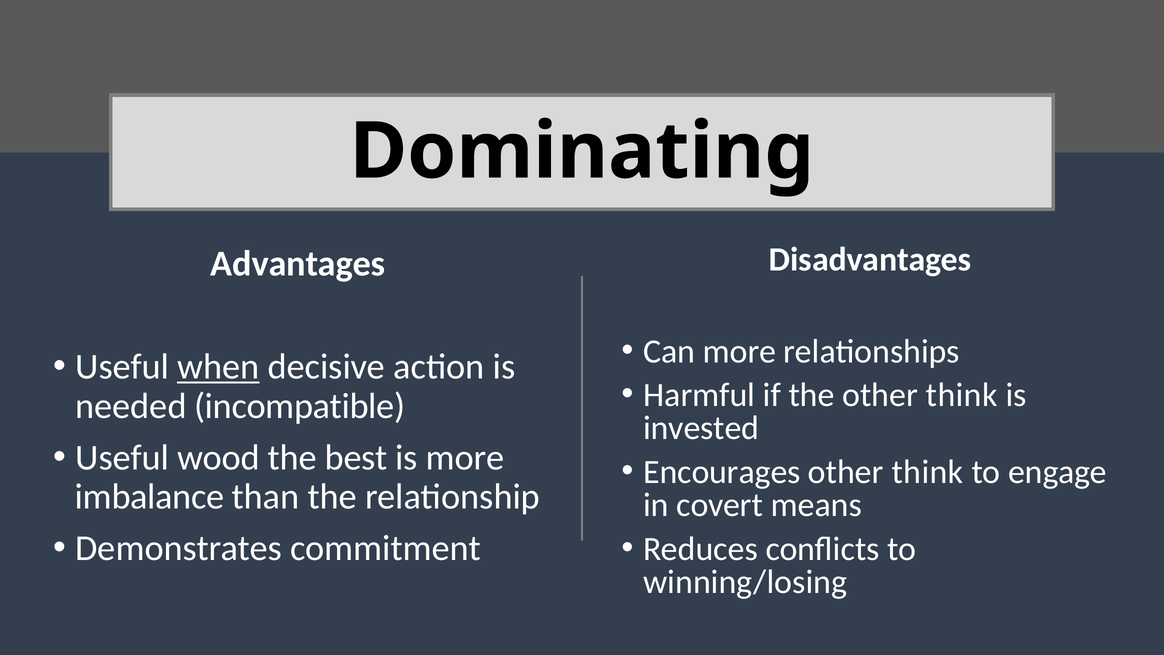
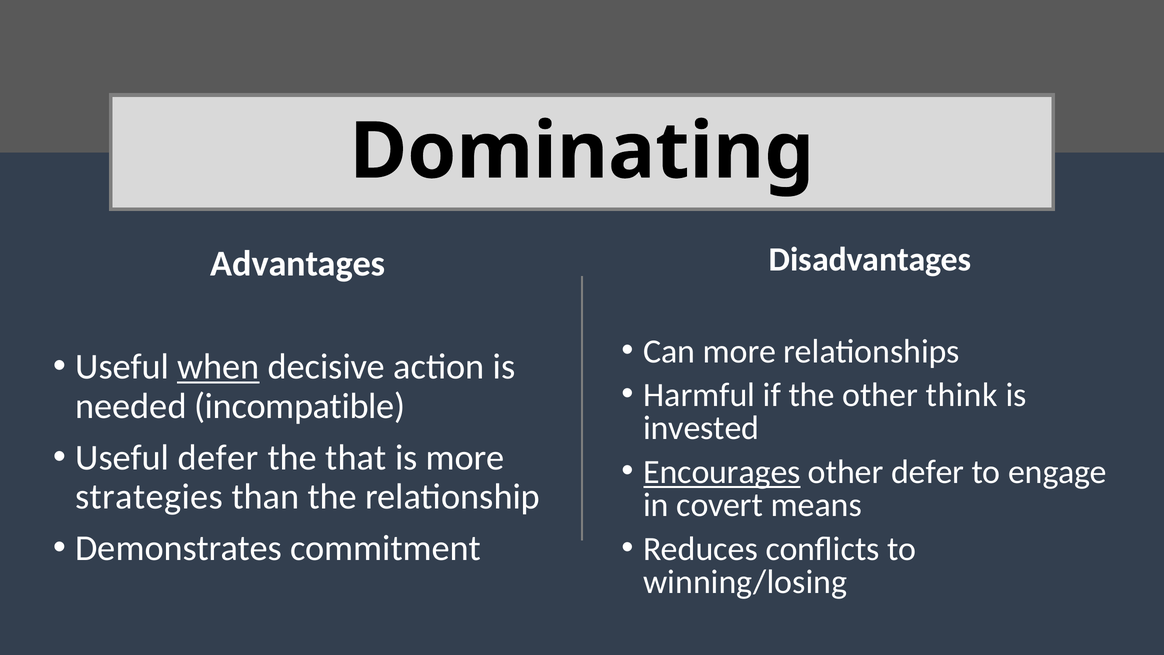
Useful wood: wood -> defer (218, 457)
best: best -> that (356, 457)
Encourages underline: none -> present (722, 472)
think: think -> defer (928, 472)
imbalance: imbalance -> strategies (149, 497)
